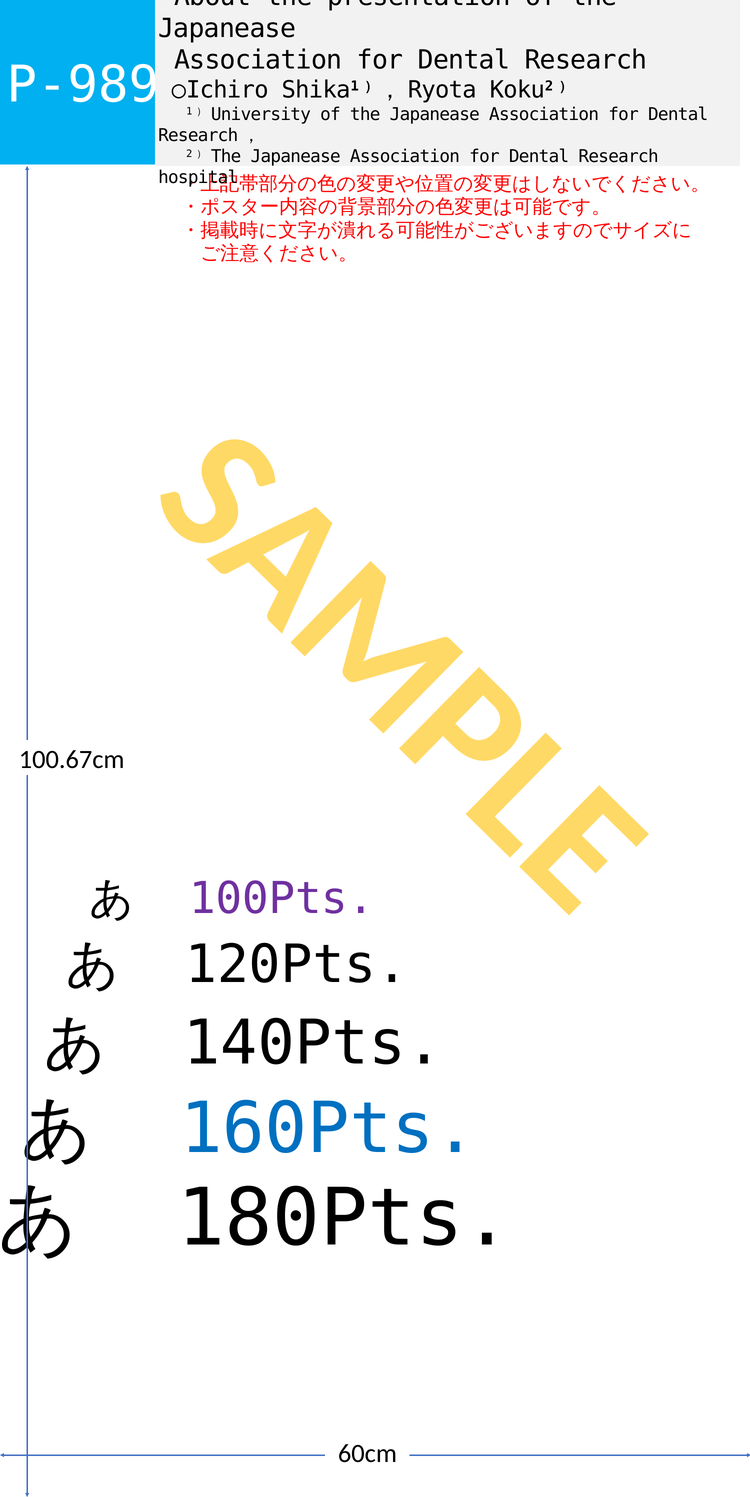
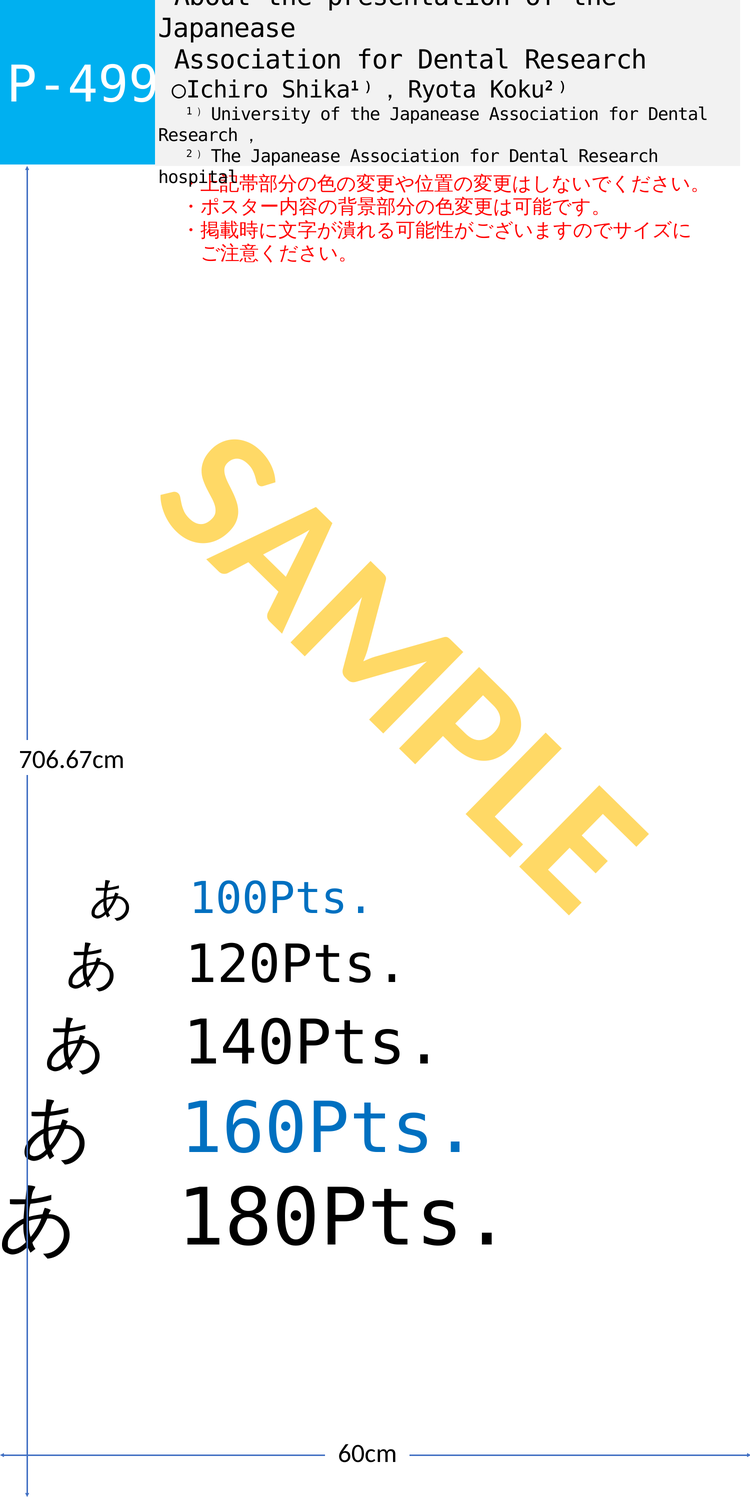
P-989: P-989 -> P-499 (83, 85)
100.67cm: 100.67cm -> 706.67cm (72, 760)
100Pts colour: purple -> blue (282, 899)
